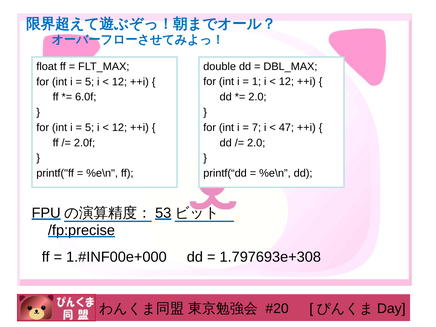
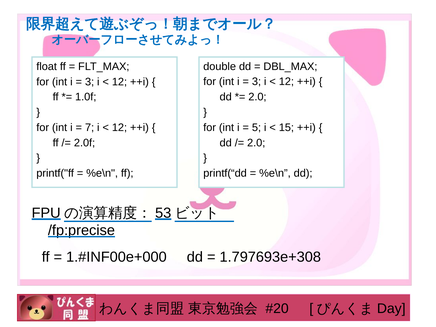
5: 5 -> 3 (90, 82)
1: 1 -> 3 (256, 82)
6.0f: 6.0f -> 1.0f (86, 97)
5: 5 -> 7 (90, 128)
7: 7 -> 5 (256, 128)
47: 47 -> 15 (286, 128)
